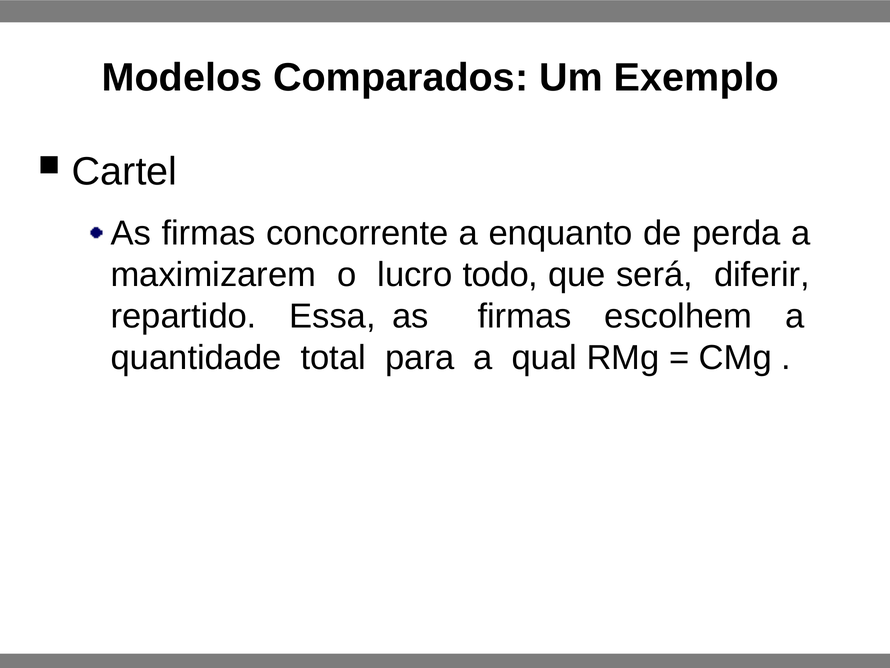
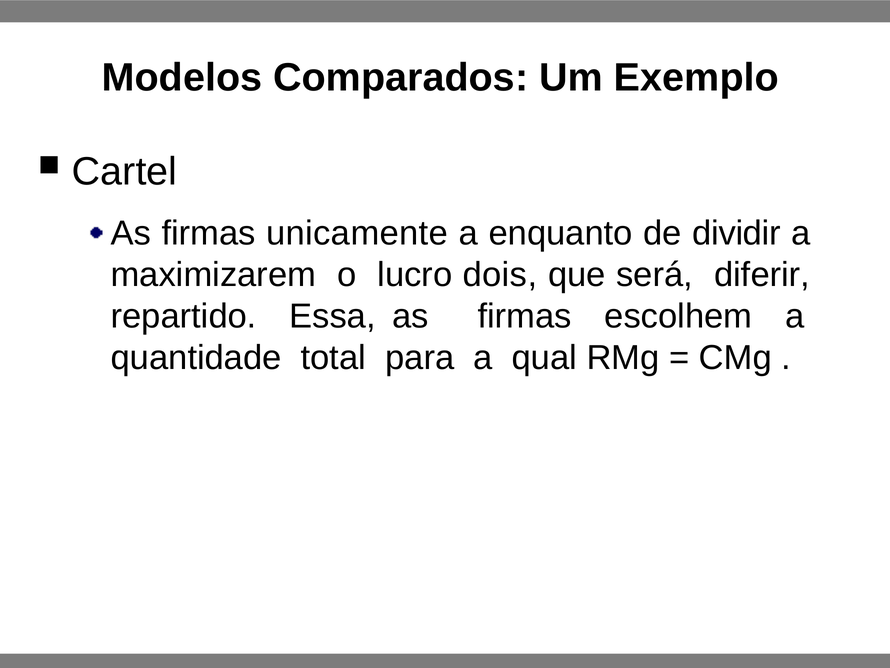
concorrente: concorrente -> unicamente (357, 233)
perda: perda -> dividir (737, 233)
todo: todo -> dois (500, 275)
